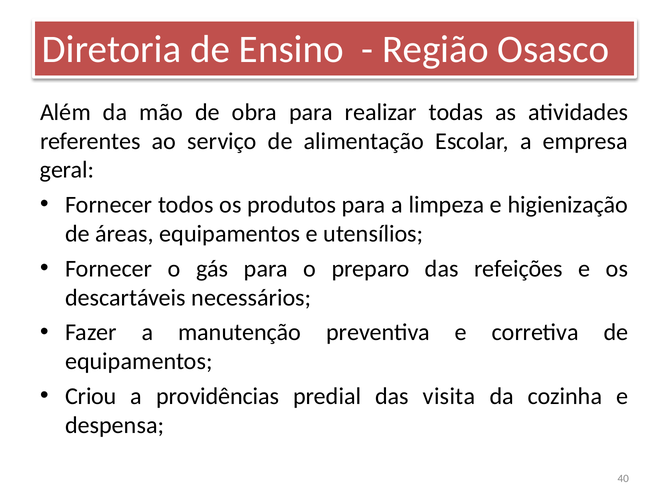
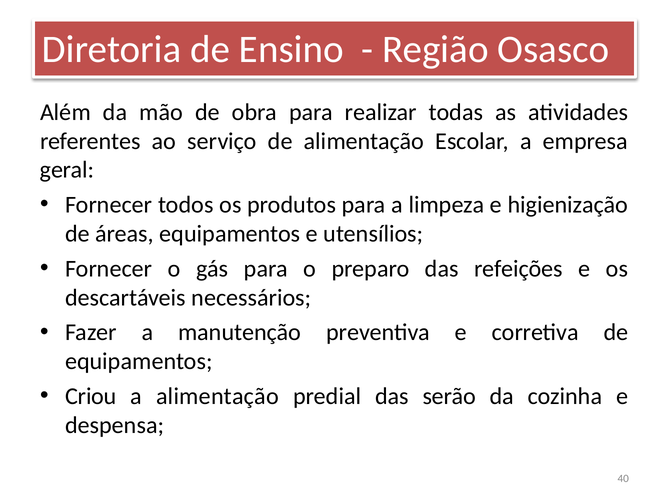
a providências: providências -> alimentação (217, 397)
visita: visita -> serão (449, 397)
